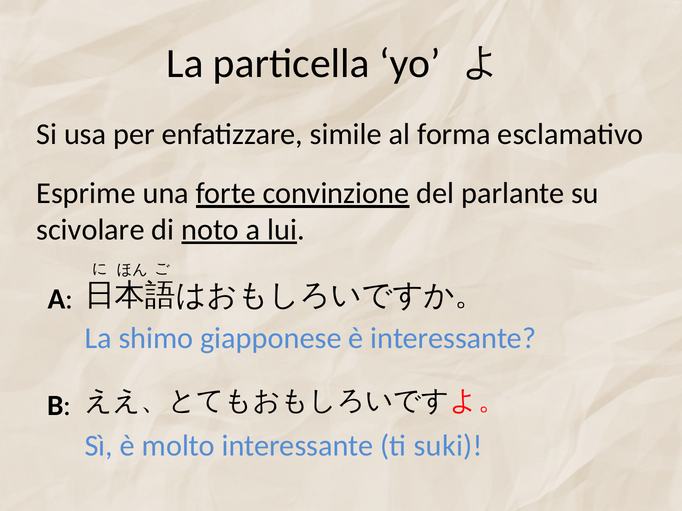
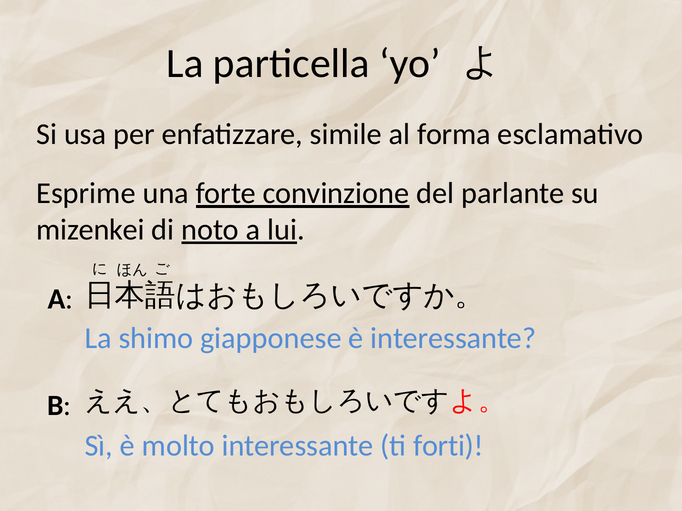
scivolare: scivolare -> mizenkei (91, 230)
suki: suki -> forti (448, 446)
